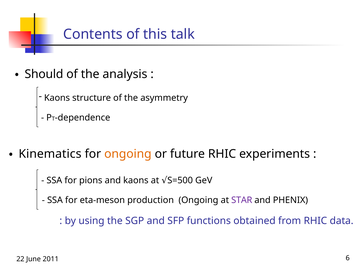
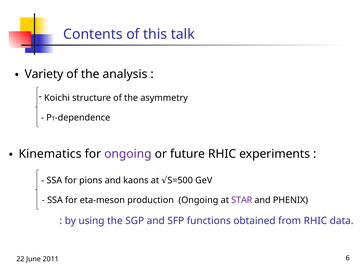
Should: Should -> Variety (44, 74)
Kaons: Kaons -> Koichi (57, 98)
ongoing colour: orange -> purple (128, 154)
